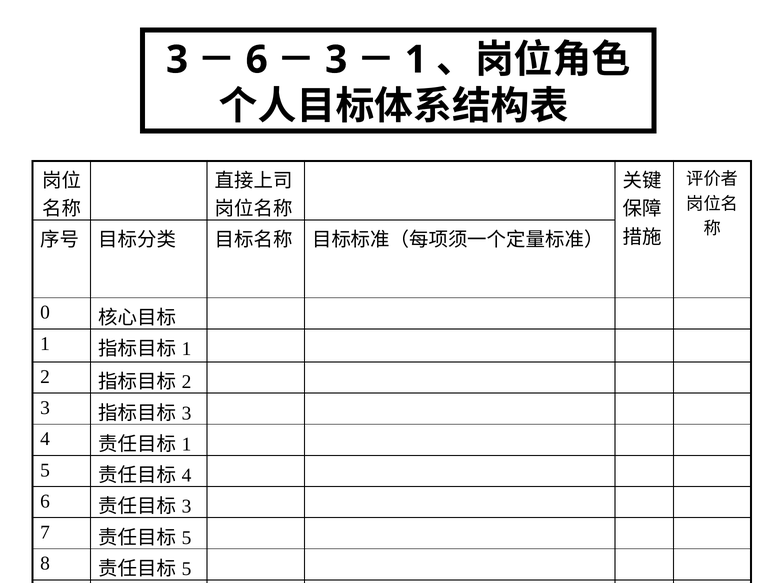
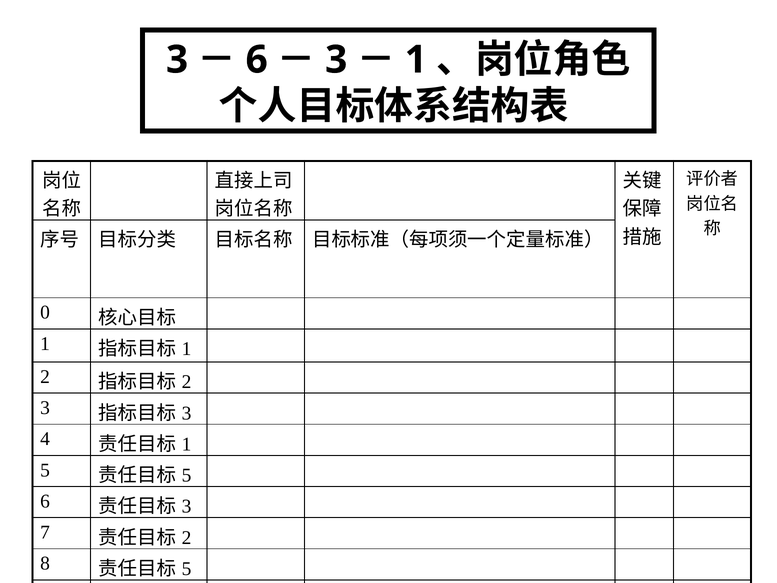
4: 4 -> 5 (187, 475)
5: 5 -> 2 (187, 537)
